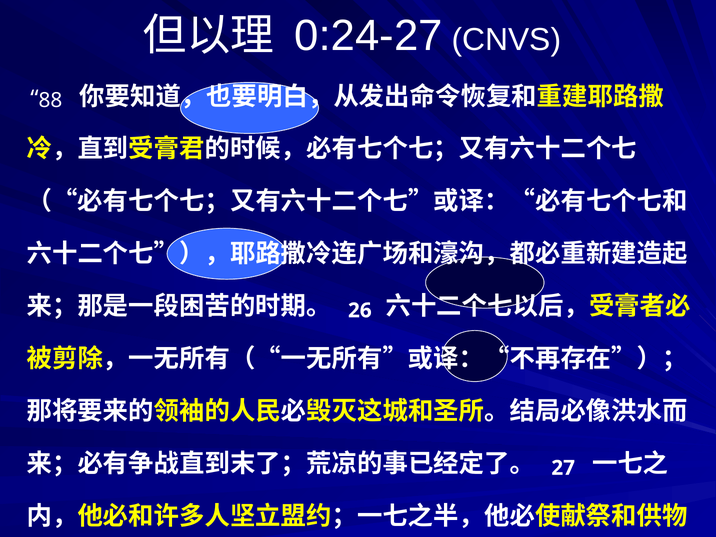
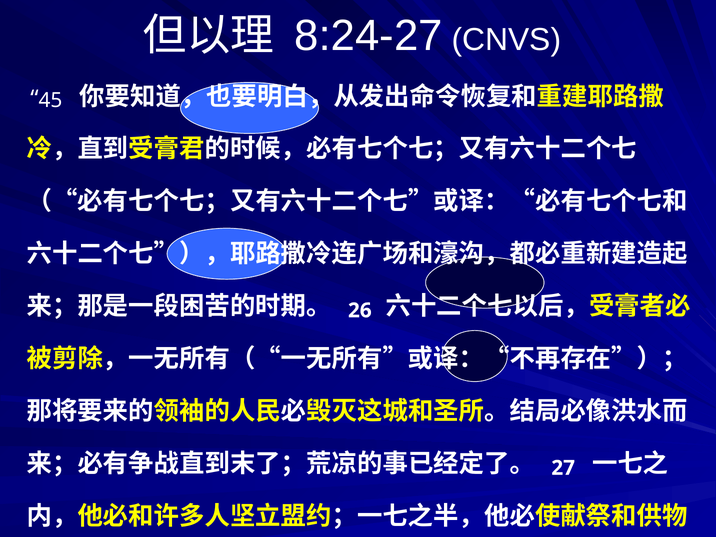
0:24-27: 0:24-27 -> 8:24-27 (369, 36)
88: 88 -> 45 (50, 101)
